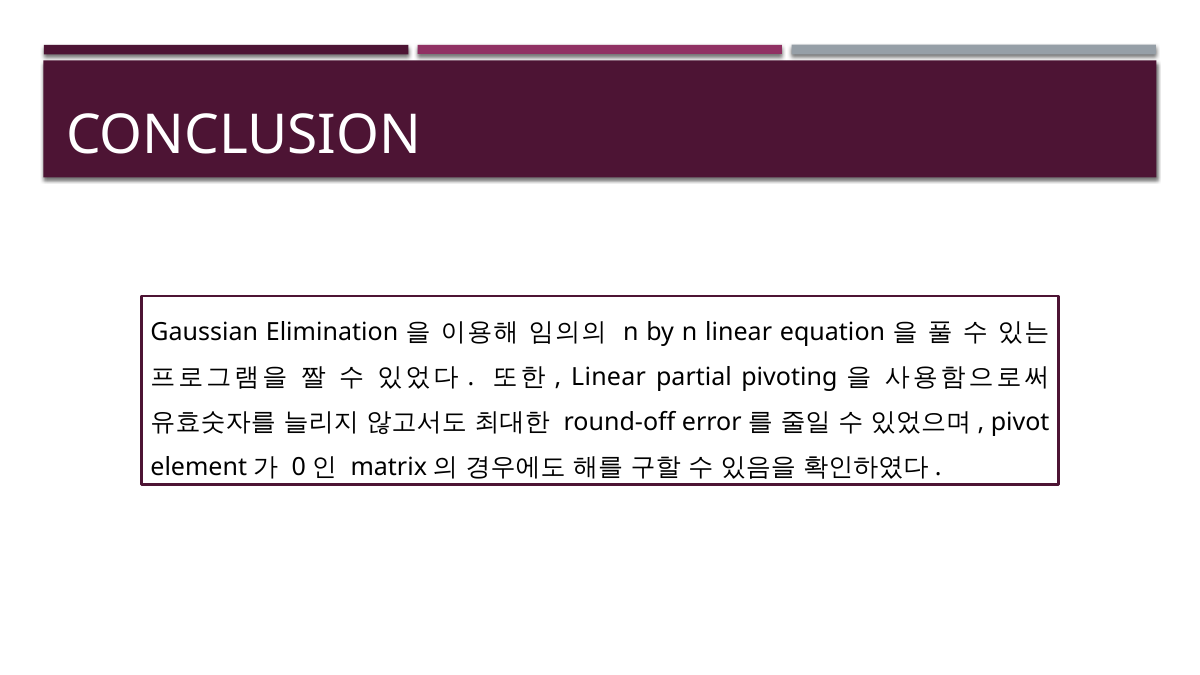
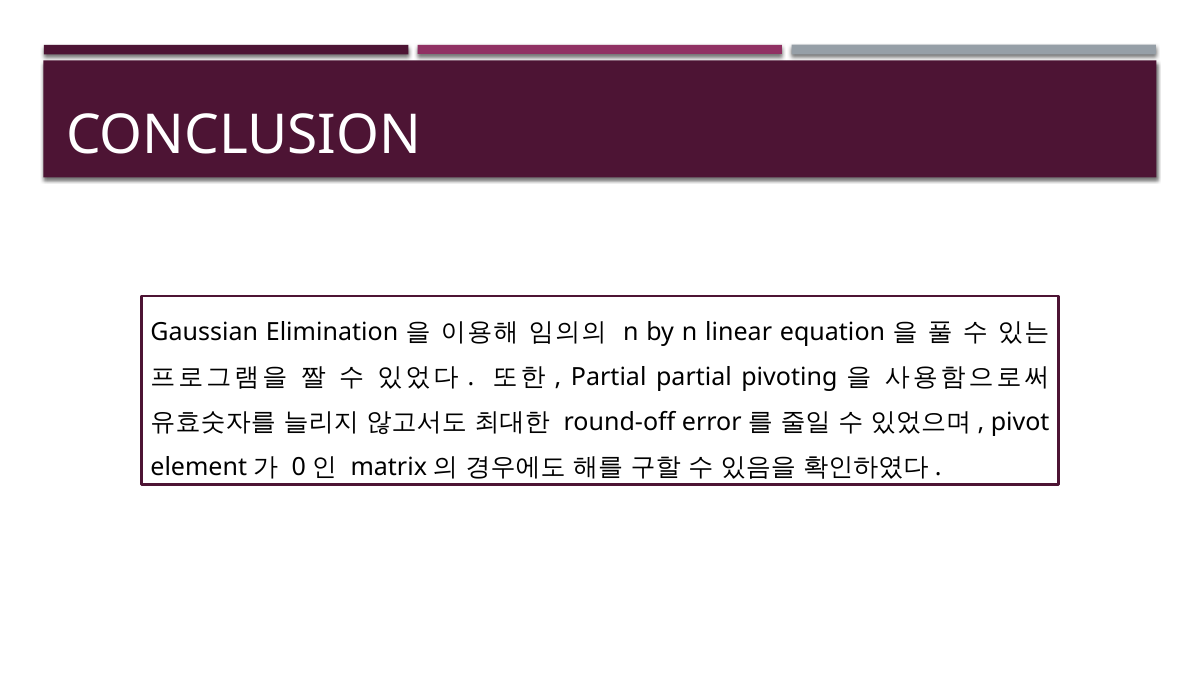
Linear: Linear -> Partial (609, 377)
